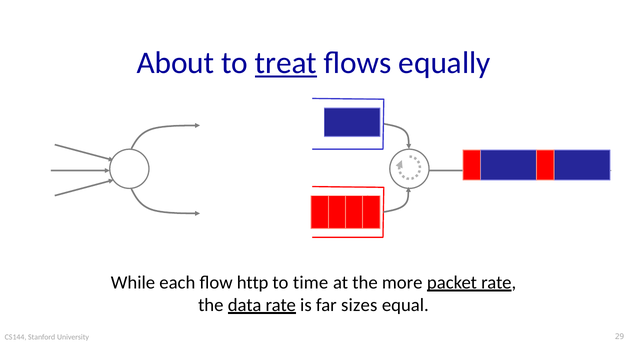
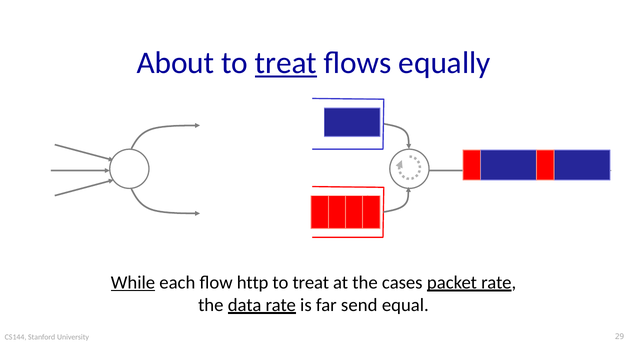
While underline: none -> present (133, 283)
time: time -> treat (311, 283)
more: more -> cases (402, 283)
sizes: sizes -> send (359, 305)
